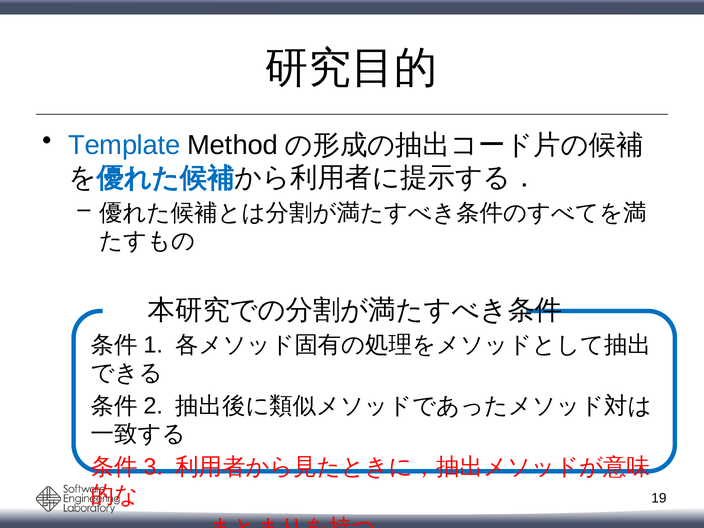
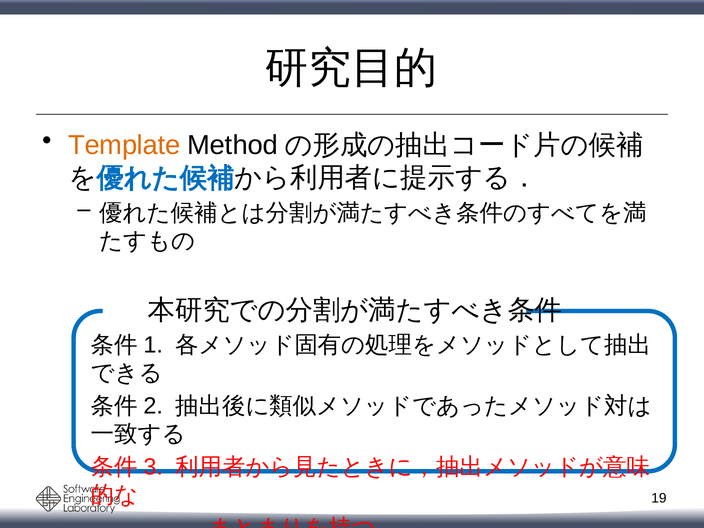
Template colour: blue -> orange (124, 145)
